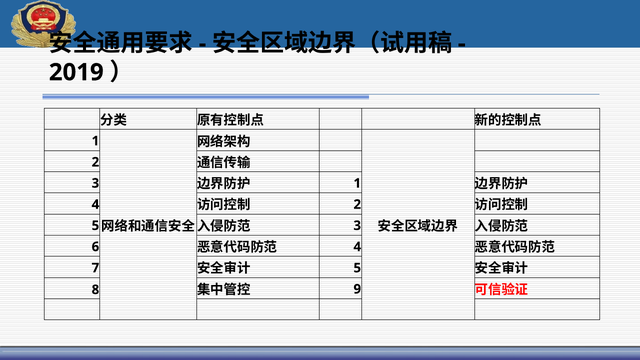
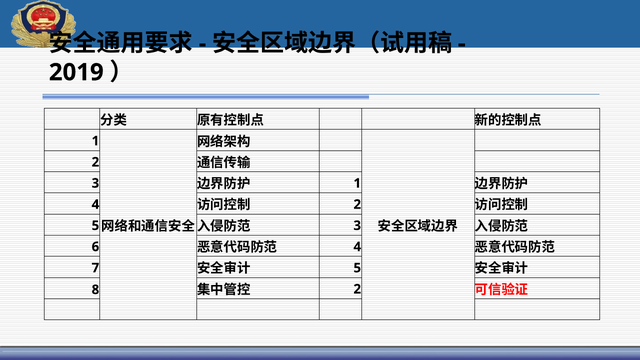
9: 9 -> 2 (357, 289)
